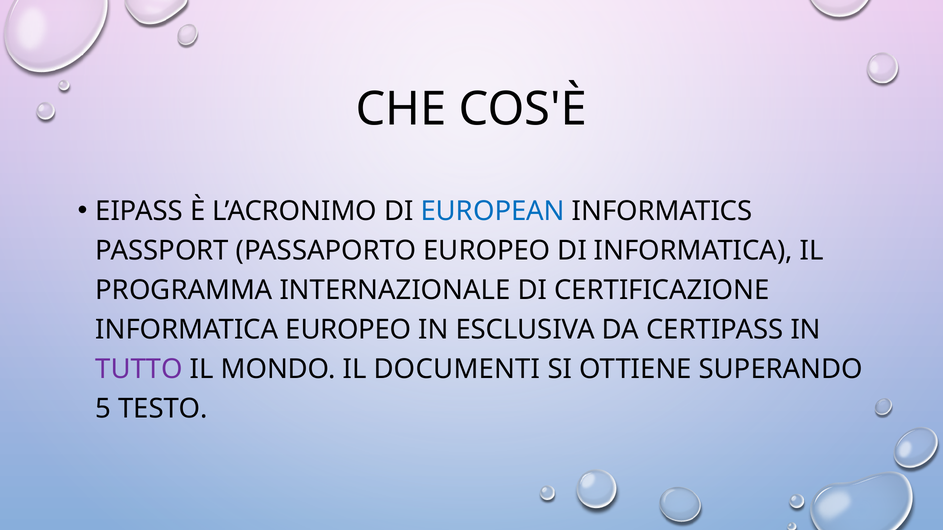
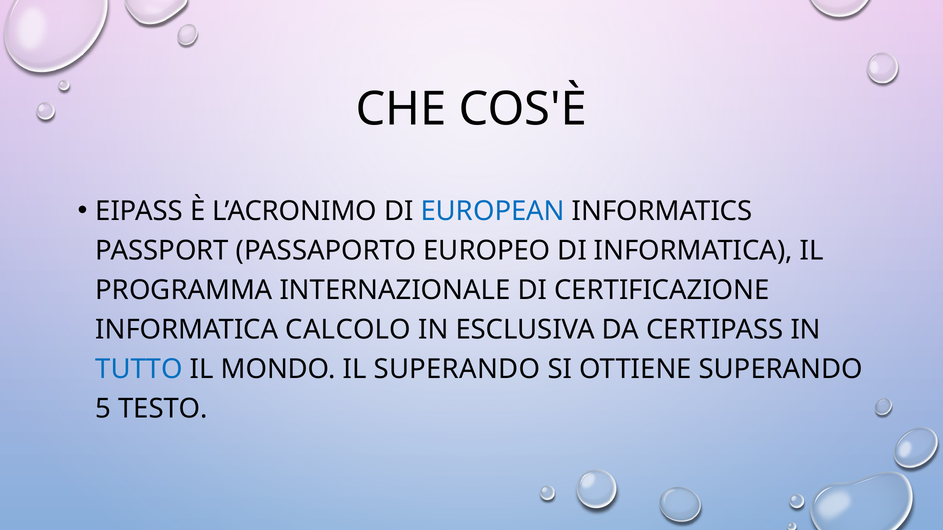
INFORMATICA EUROPEO: EUROPEO -> CALCOLO (348, 330)
TUTTO colour: purple -> blue (139, 370)
IL DOCUMENTI: DOCUMENTI -> SUPERANDO (457, 370)
